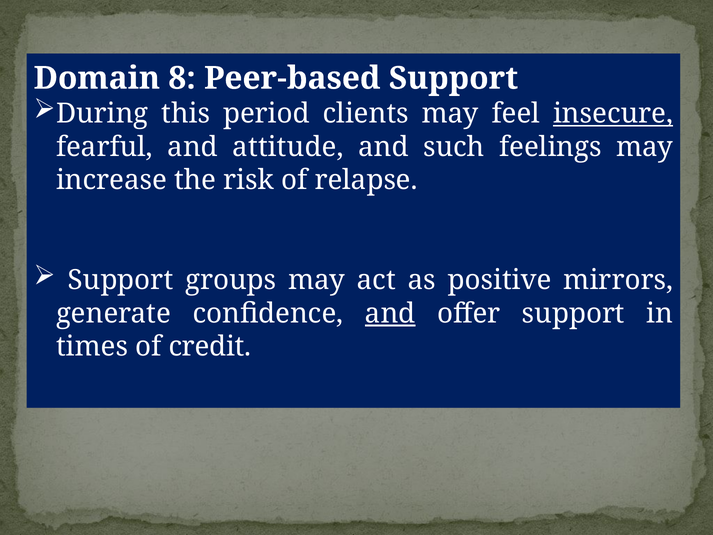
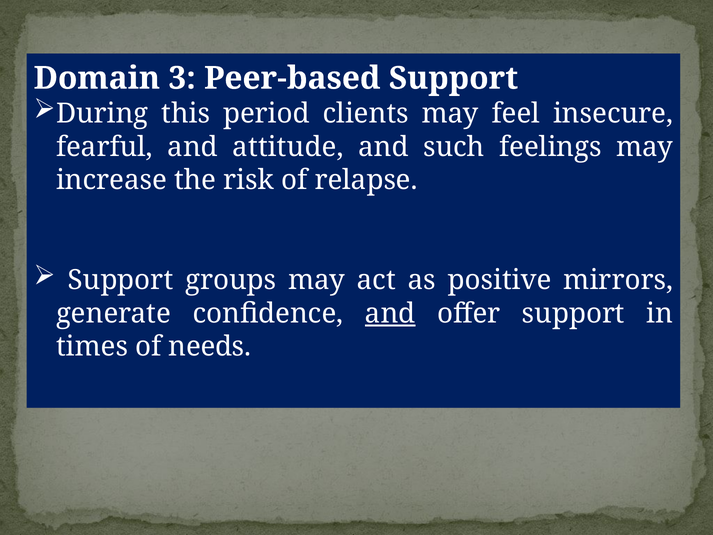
8: 8 -> 3 (182, 78)
insecure underline: present -> none (613, 114)
credit: credit -> needs (210, 347)
